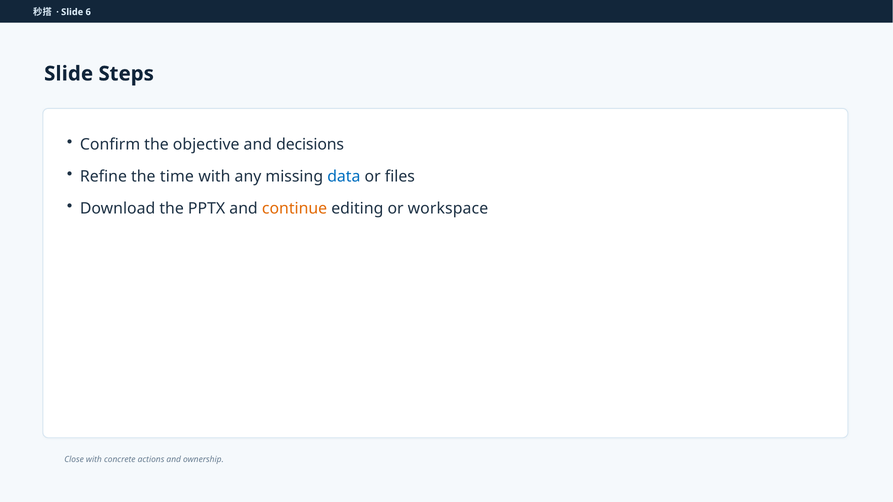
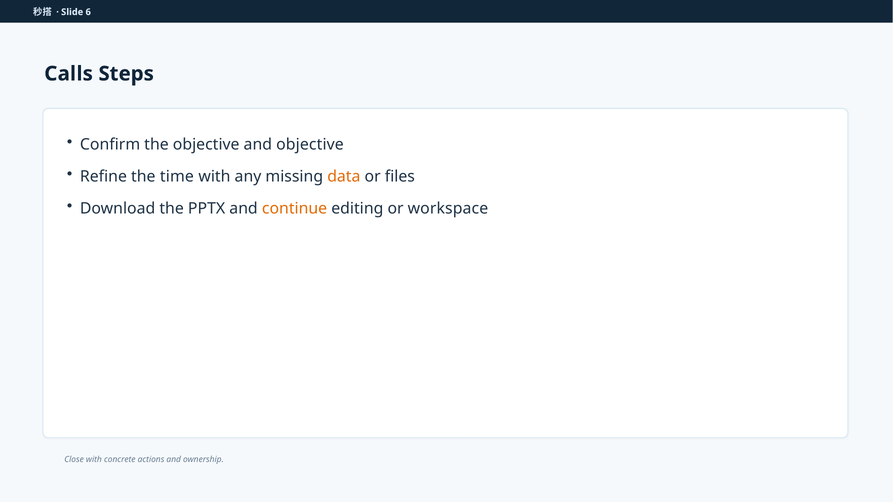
Slide: Slide -> Calls (69, 74)
and decisions: decisions -> objective (310, 145)
data colour: blue -> orange (344, 177)
